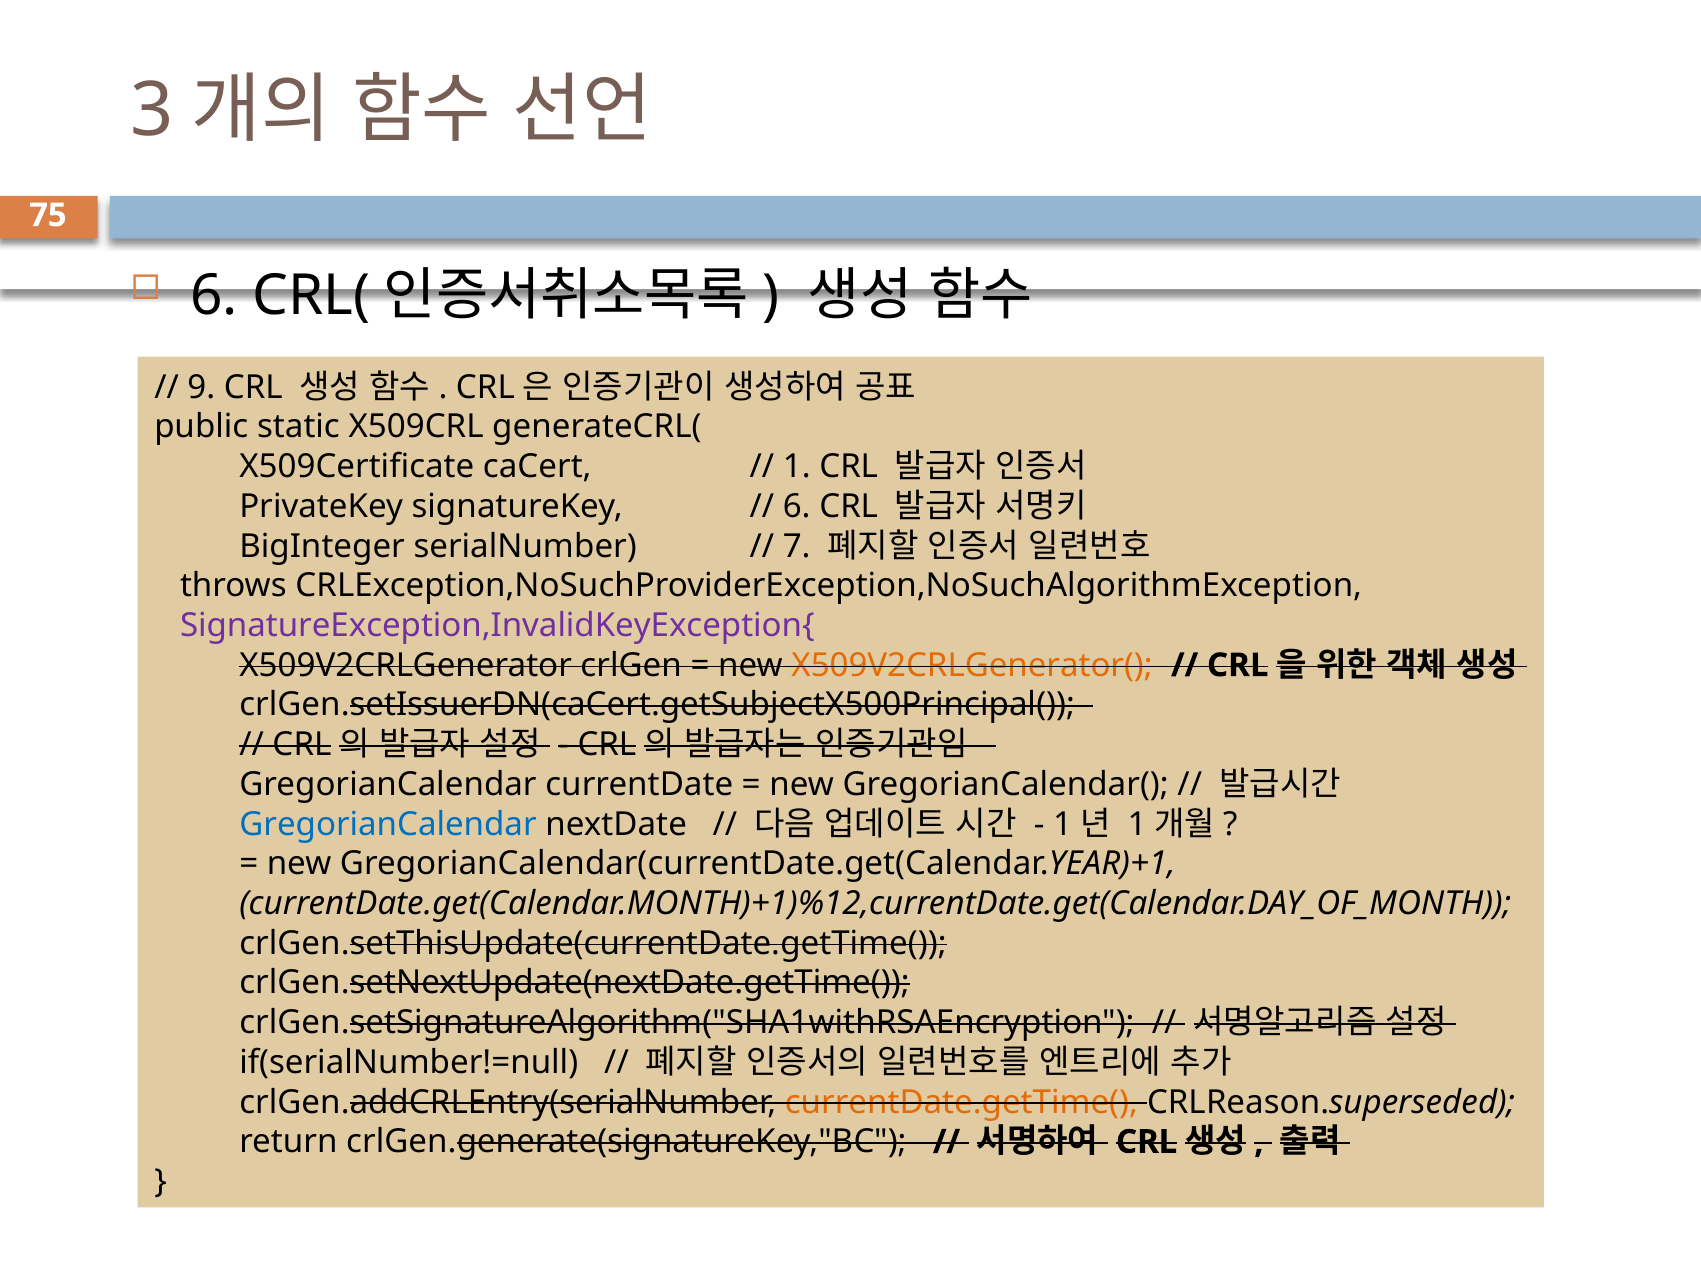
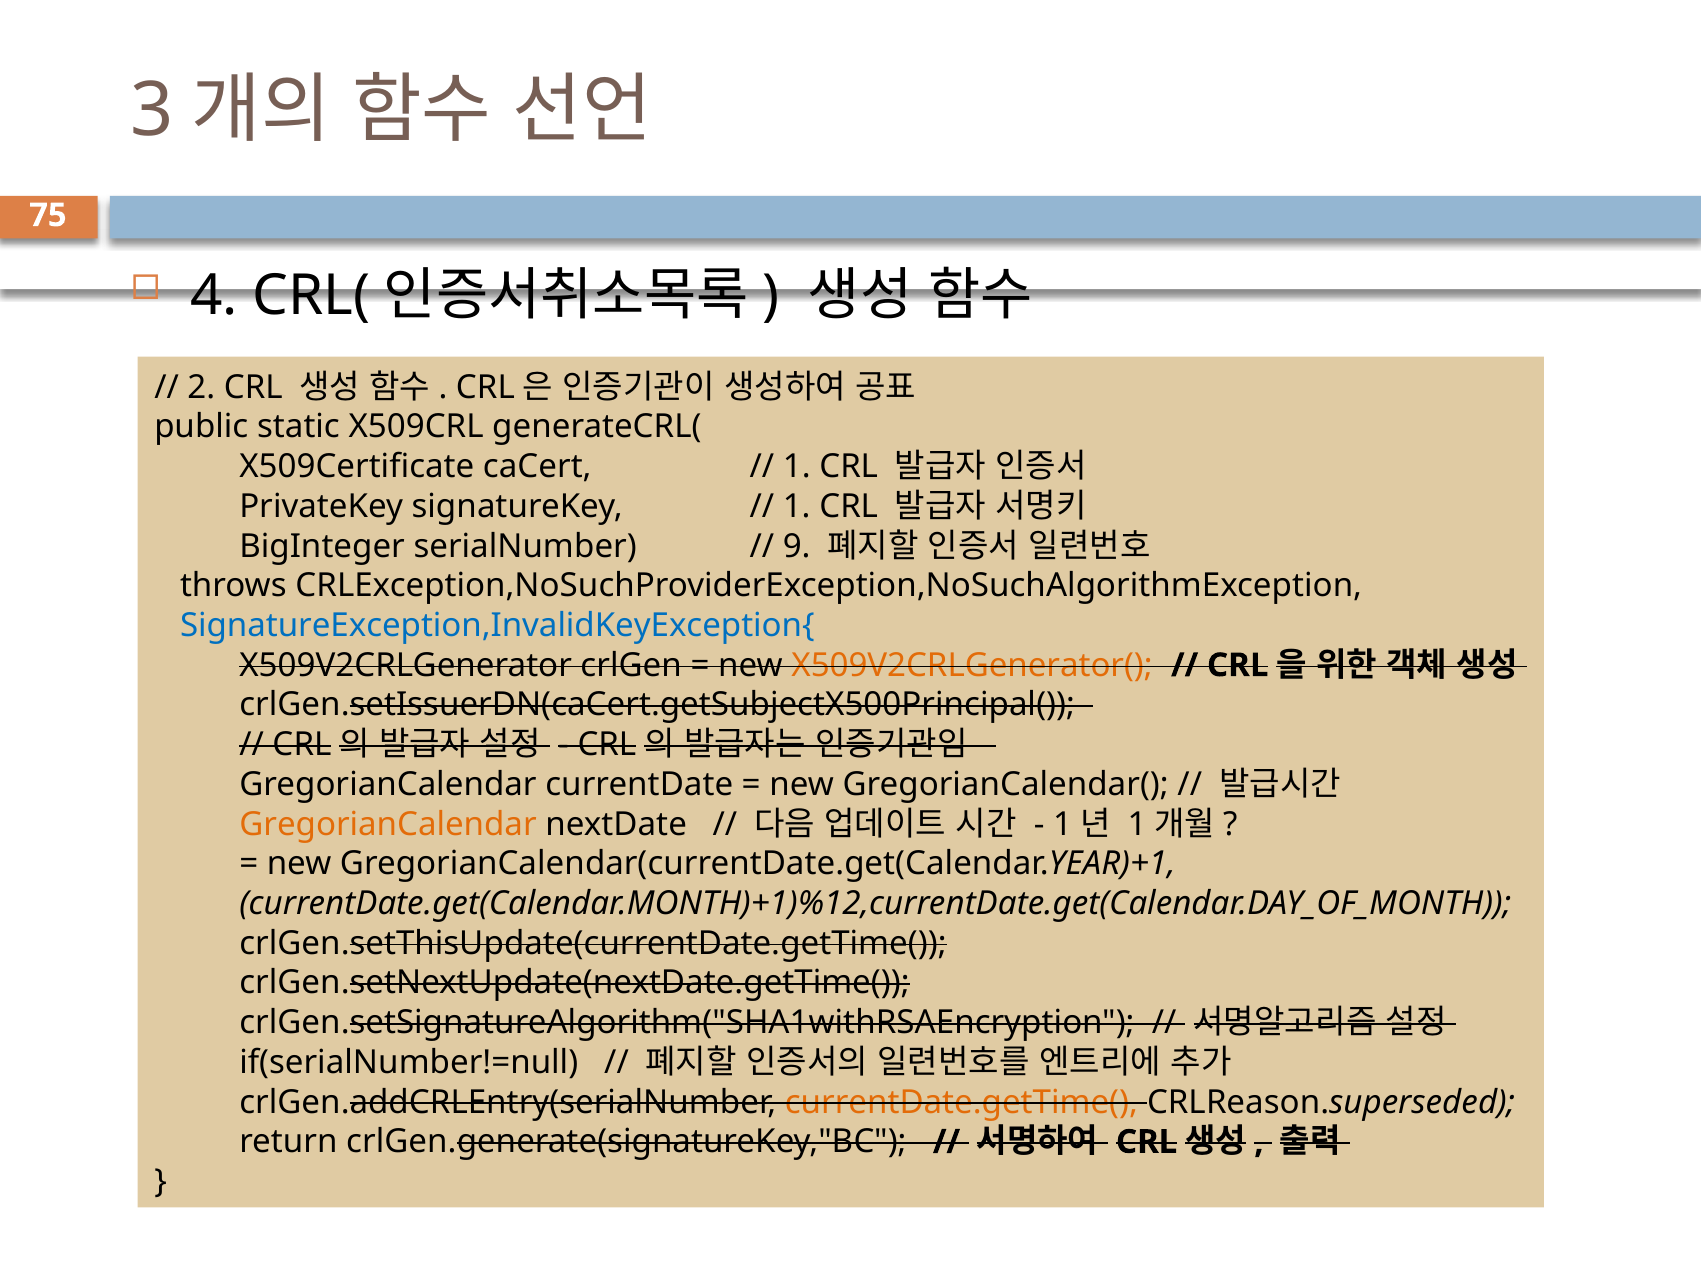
6: 6 -> 4 (214, 296)
9: 9 -> 2 (201, 387)
6: 6 -> 1 (797, 506)
7: 7 -> 9 (797, 546)
SignatureException,InvalidKeyException{ colour: purple -> blue (497, 625)
GregorianCalendar colour: blue -> orange (388, 824)
